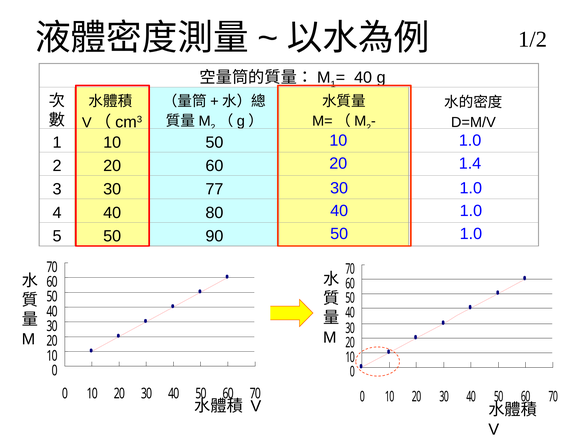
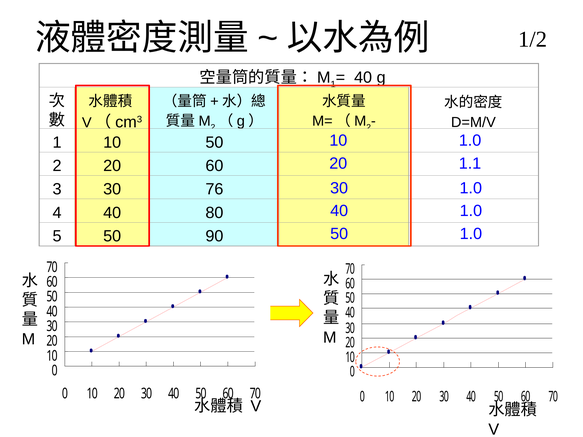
1.4: 1.4 -> 1.1 (470, 164)
77: 77 -> 76 (214, 189)
